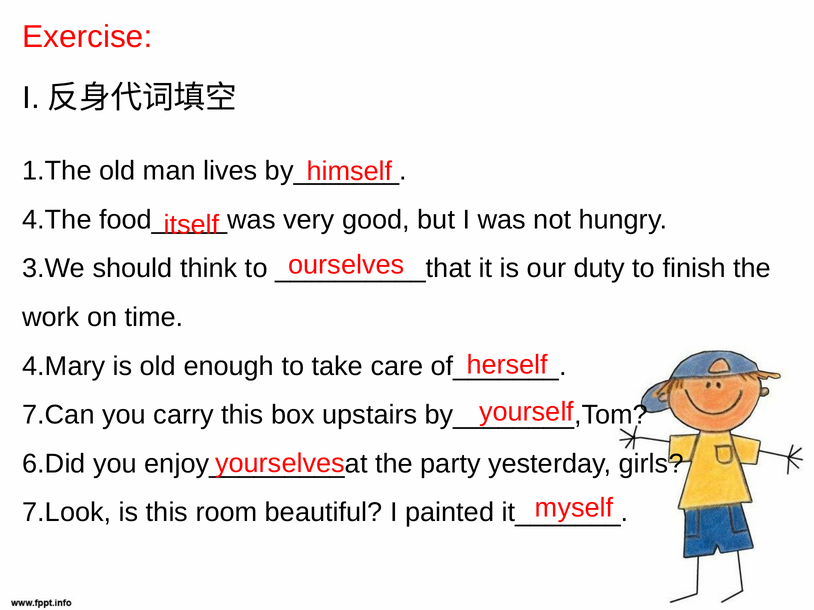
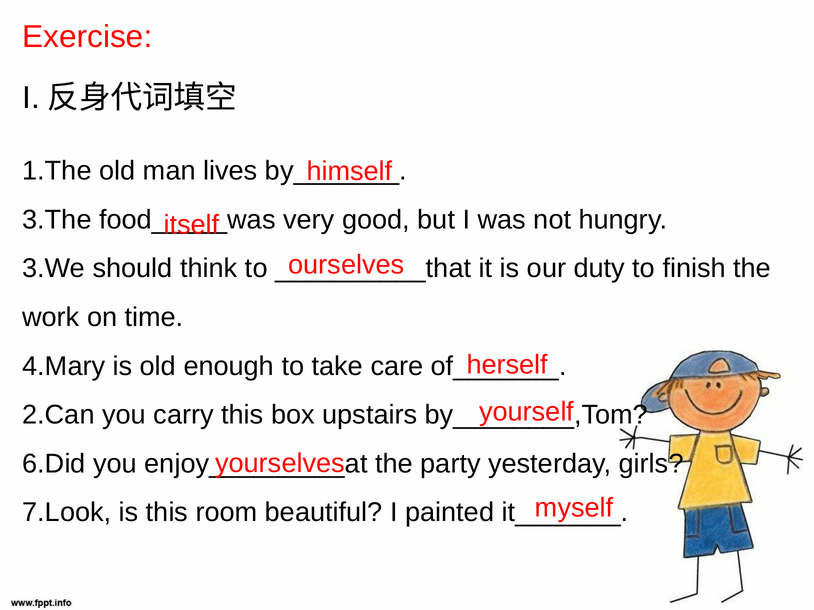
4.The: 4.The -> 3.The (57, 220)
7.Can: 7.Can -> 2.Can (58, 415)
